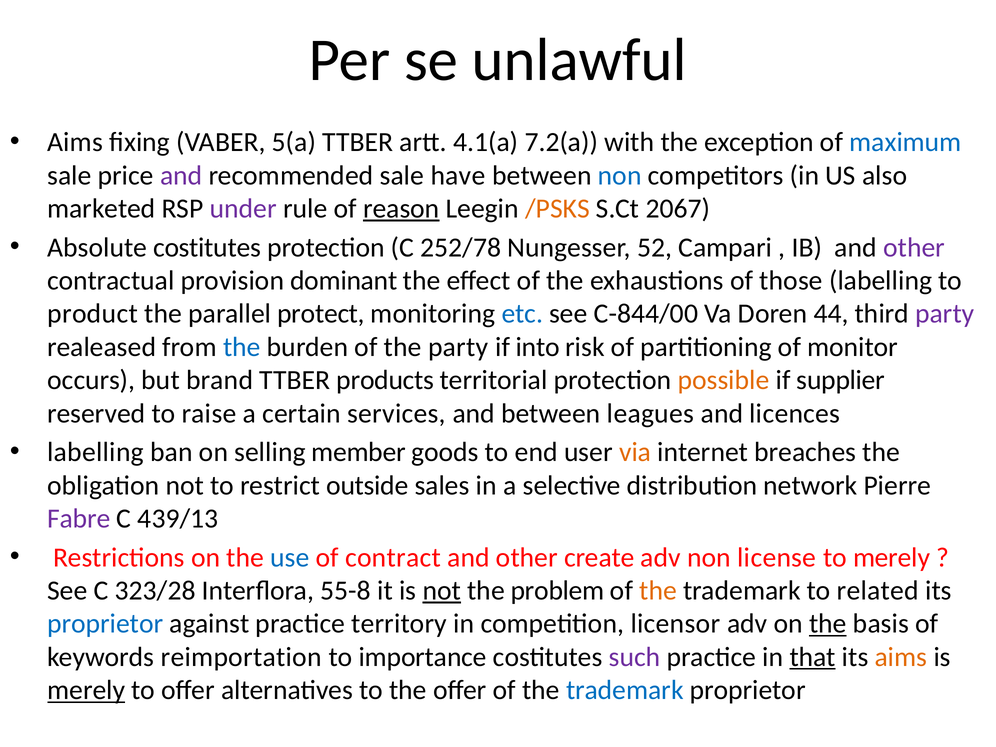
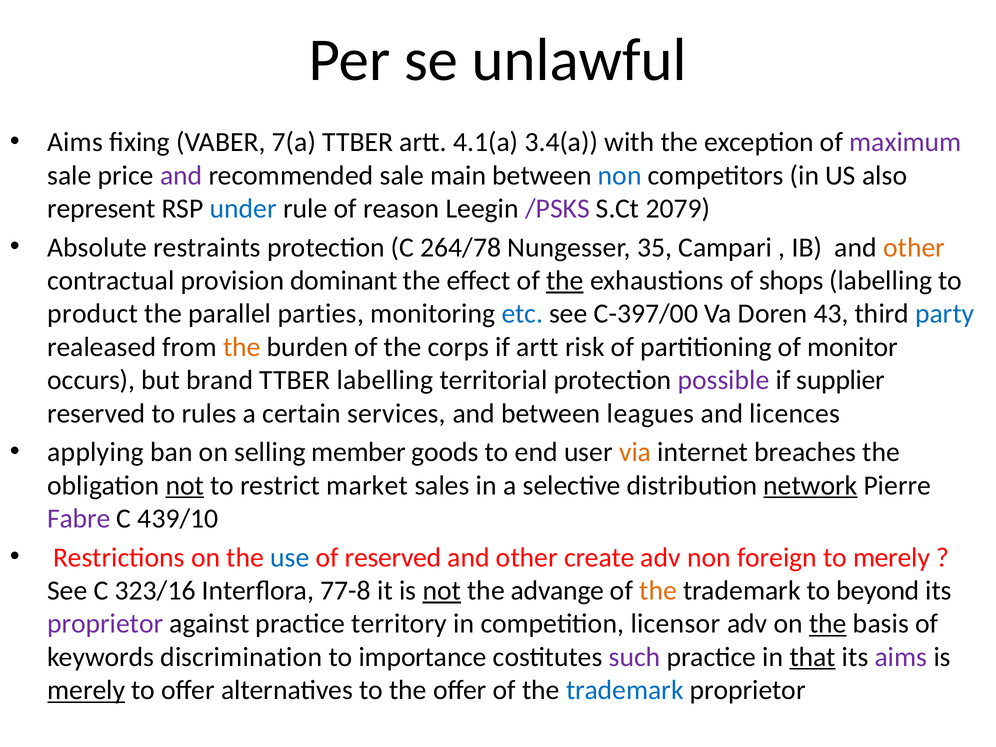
5(a: 5(a -> 7(a (294, 142)
7.2(a: 7.2(a -> 3.4(a (561, 142)
maximum colour: blue -> purple (905, 142)
have: have -> main (458, 175)
marketed: marketed -> represent (101, 209)
under colour: purple -> blue (243, 209)
reason underline: present -> none (401, 209)
/PSKS colour: orange -> purple (557, 209)
2067: 2067 -> 2079 (678, 209)
Absolute costitutes: costitutes -> restraints (207, 247)
252/78: 252/78 -> 264/78 (461, 247)
52: 52 -> 35 (655, 247)
other colour: purple -> orange (914, 247)
the underline: none -> present (565, 281)
those: those -> shops (791, 281)
protect: protect -> parties (321, 314)
C-844/00: C-844/00 -> C-397/00 (646, 314)
44: 44 -> 43 (831, 314)
party colour: purple -> blue (945, 314)
the colour: blue -> orange (242, 347)
the party: party -> corps (458, 347)
if into: into -> artt (538, 347)
TTBER products: products -> labelling (385, 380)
possible colour: orange -> purple (723, 380)
raise: raise -> rules (209, 413)
labelling: labelling -> applying (96, 452)
not underline: none -> present (185, 485)
outside: outside -> market (367, 485)
network underline: none -> present (810, 485)
439/13: 439/13 -> 439/10 (178, 519)
of contract: contract -> reserved (393, 557)
license: license -> foreign (777, 557)
323/28: 323/28 -> 323/16 (155, 591)
55-8: 55-8 -> 77-8 (346, 591)
problem: problem -> advange (558, 591)
related: related -> beyond (878, 591)
proprietor colour: blue -> purple (105, 624)
reimportation: reimportation -> discrimination (241, 657)
aims colour: orange -> purple (901, 657)
